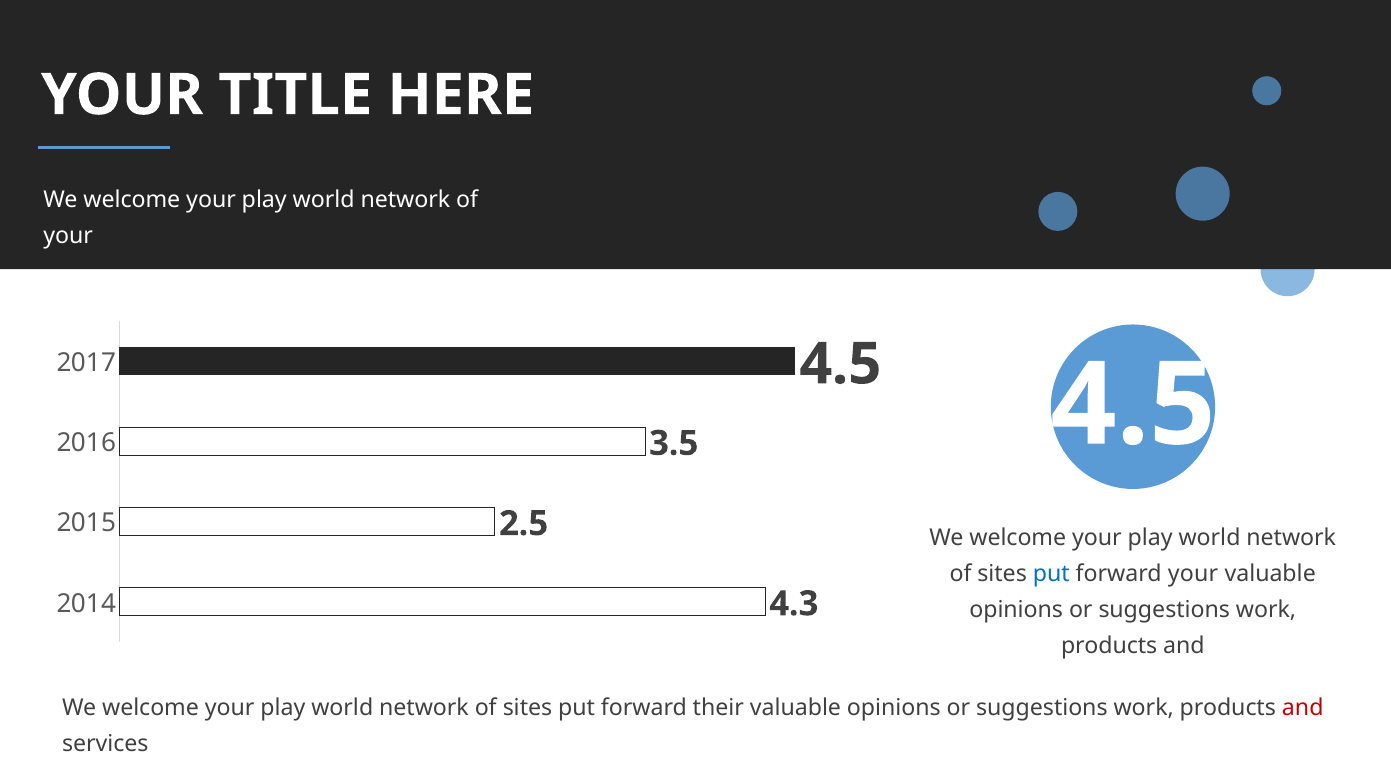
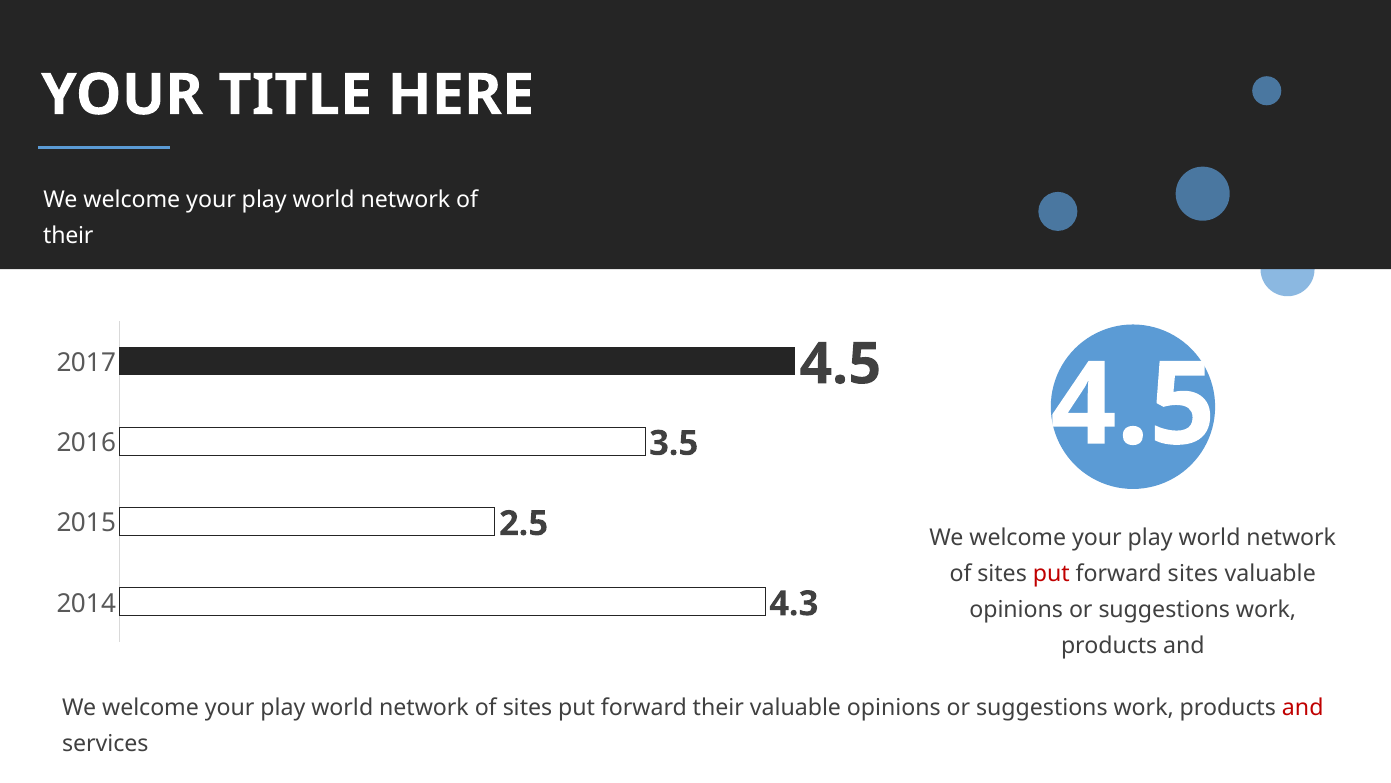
your: your -> their (68, 236)
put colour: blue -> red (1051, 573)
forward your: your -> sites (1193, 573)
